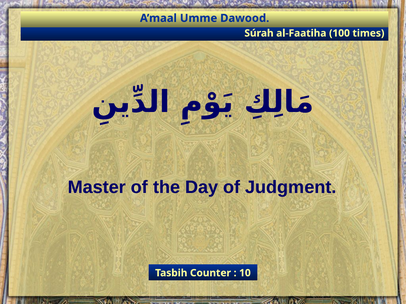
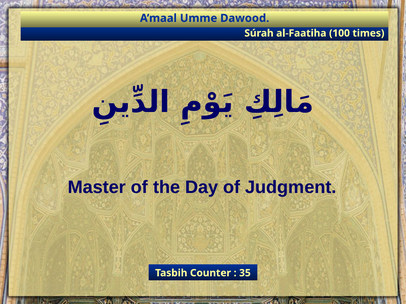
10: 10 -> 35 (245, 273)
